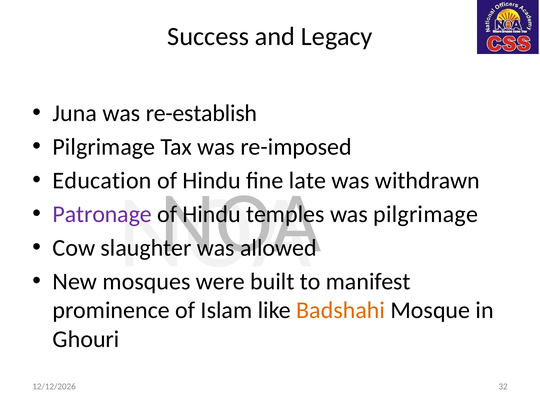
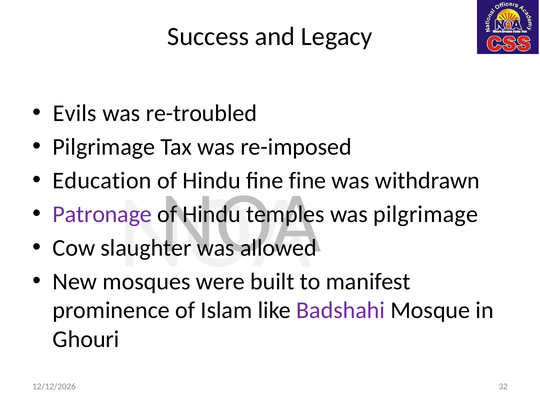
Juna: Juna -> Evils (75, 113)
re-establish: re-establish -> re-troubled (201, 113)
fine late: late -> fine (308, 181)
Badshahi colour: orange -> purple (341, 310)
